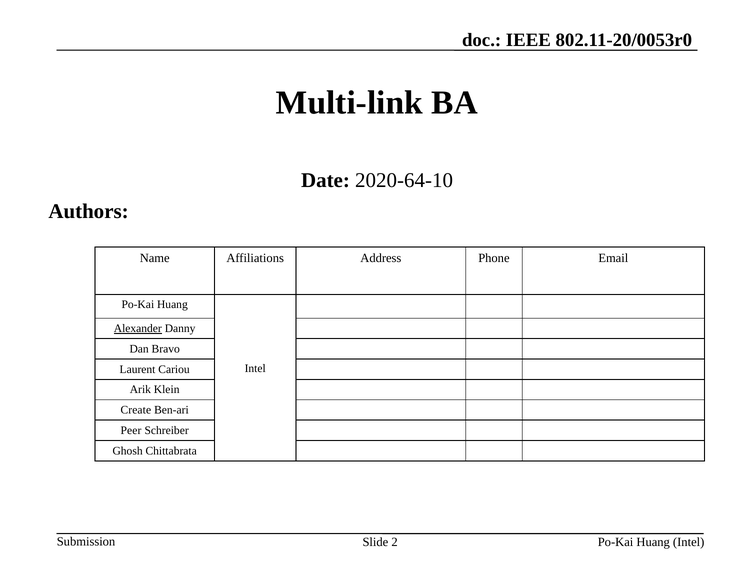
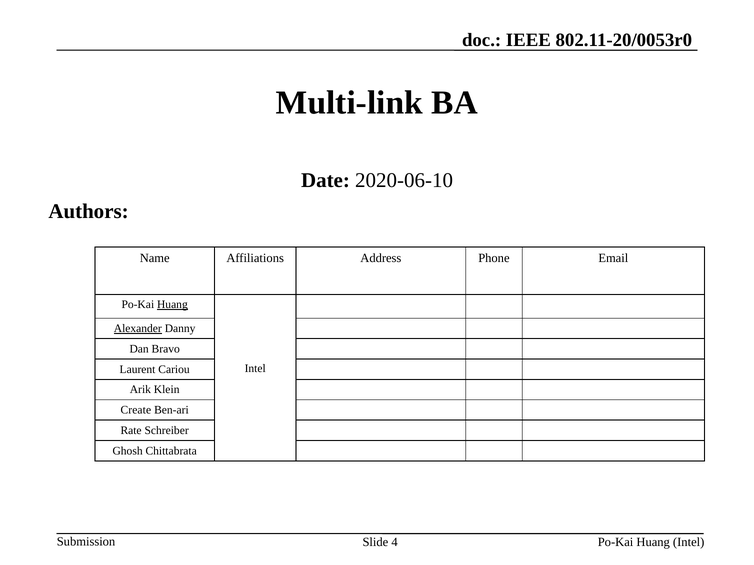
2020-64-10: 2020-64-10 -> 2020-06-10 (404, 180)
Huang underline: none -> present (172, 305)
Peer: Peer -> Rate (131, 431)
2: 2 -> 4 (395, 542)
